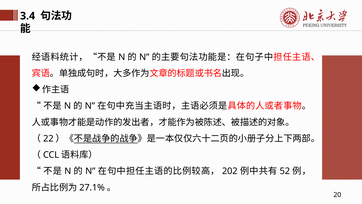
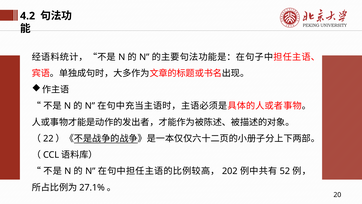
3.4: 3.4 -> 4.2 (28, 16)
